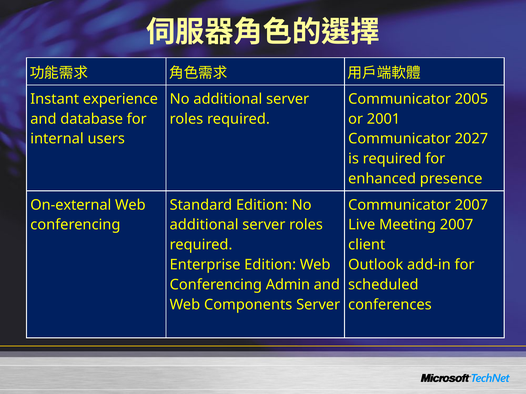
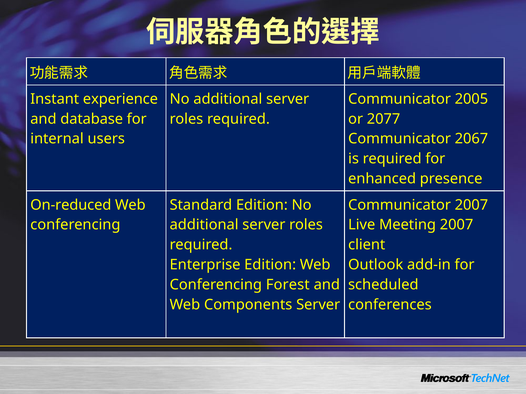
2001: 2001 -> 2077 (384, 119)
2027: 2027 -> 2067 (471, 139)
On-external: On-external -> On-reduced (71, 205)
Admin: Admin -> Forest (288, 285)
